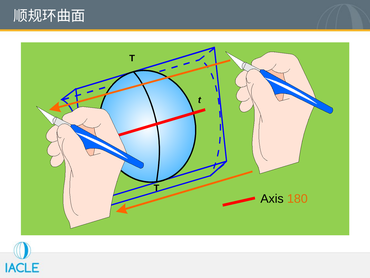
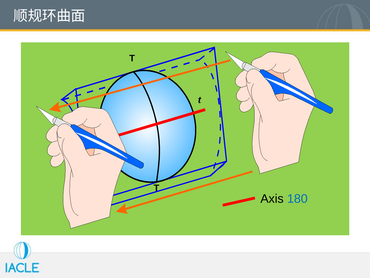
180 colour: orange -> blue (297, 199)
